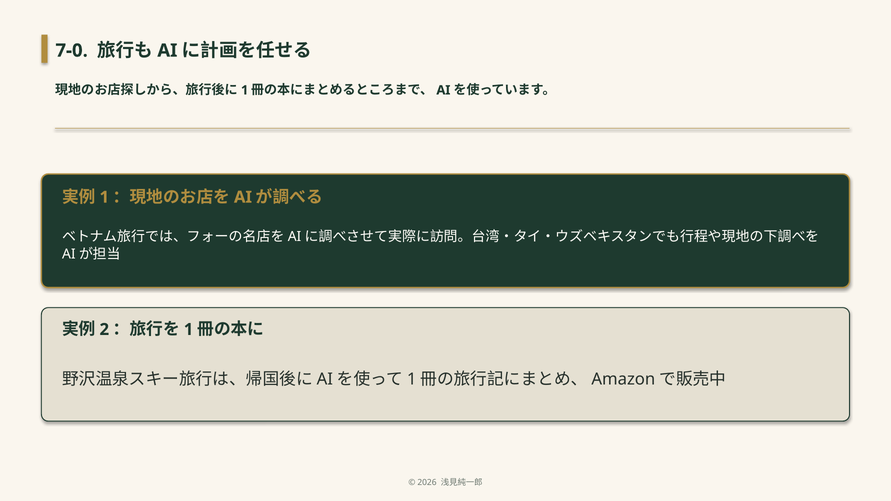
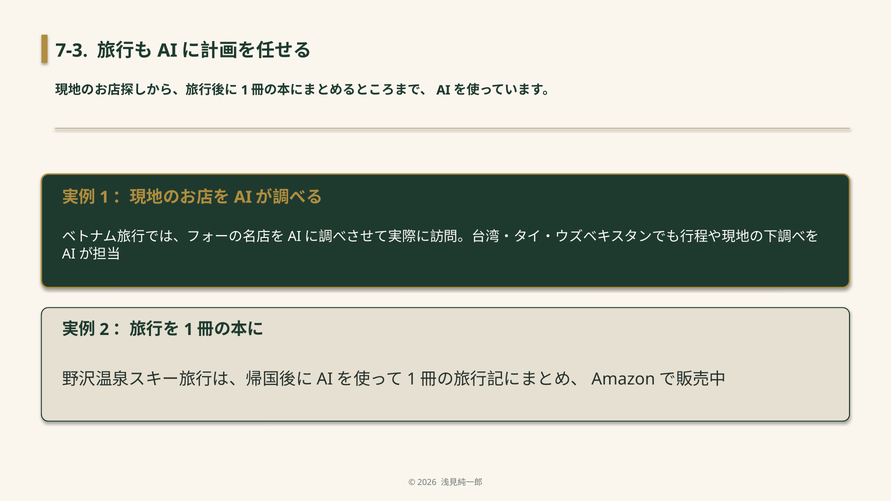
7-0: 7-0 -> 7-3 (72, 51)
